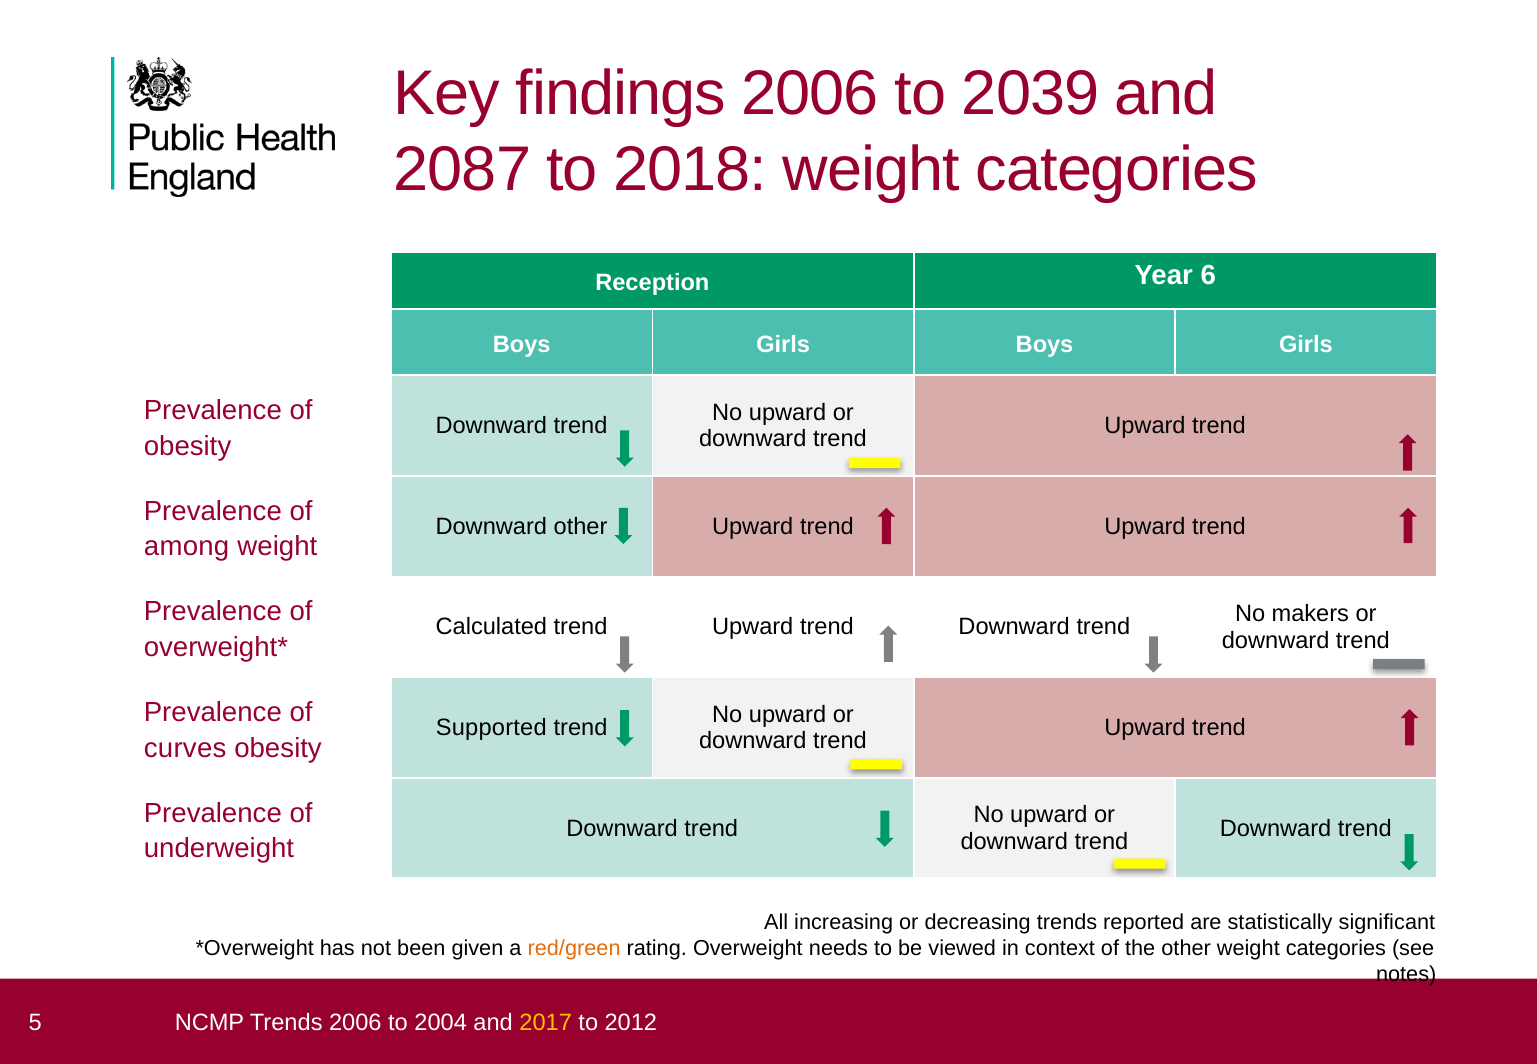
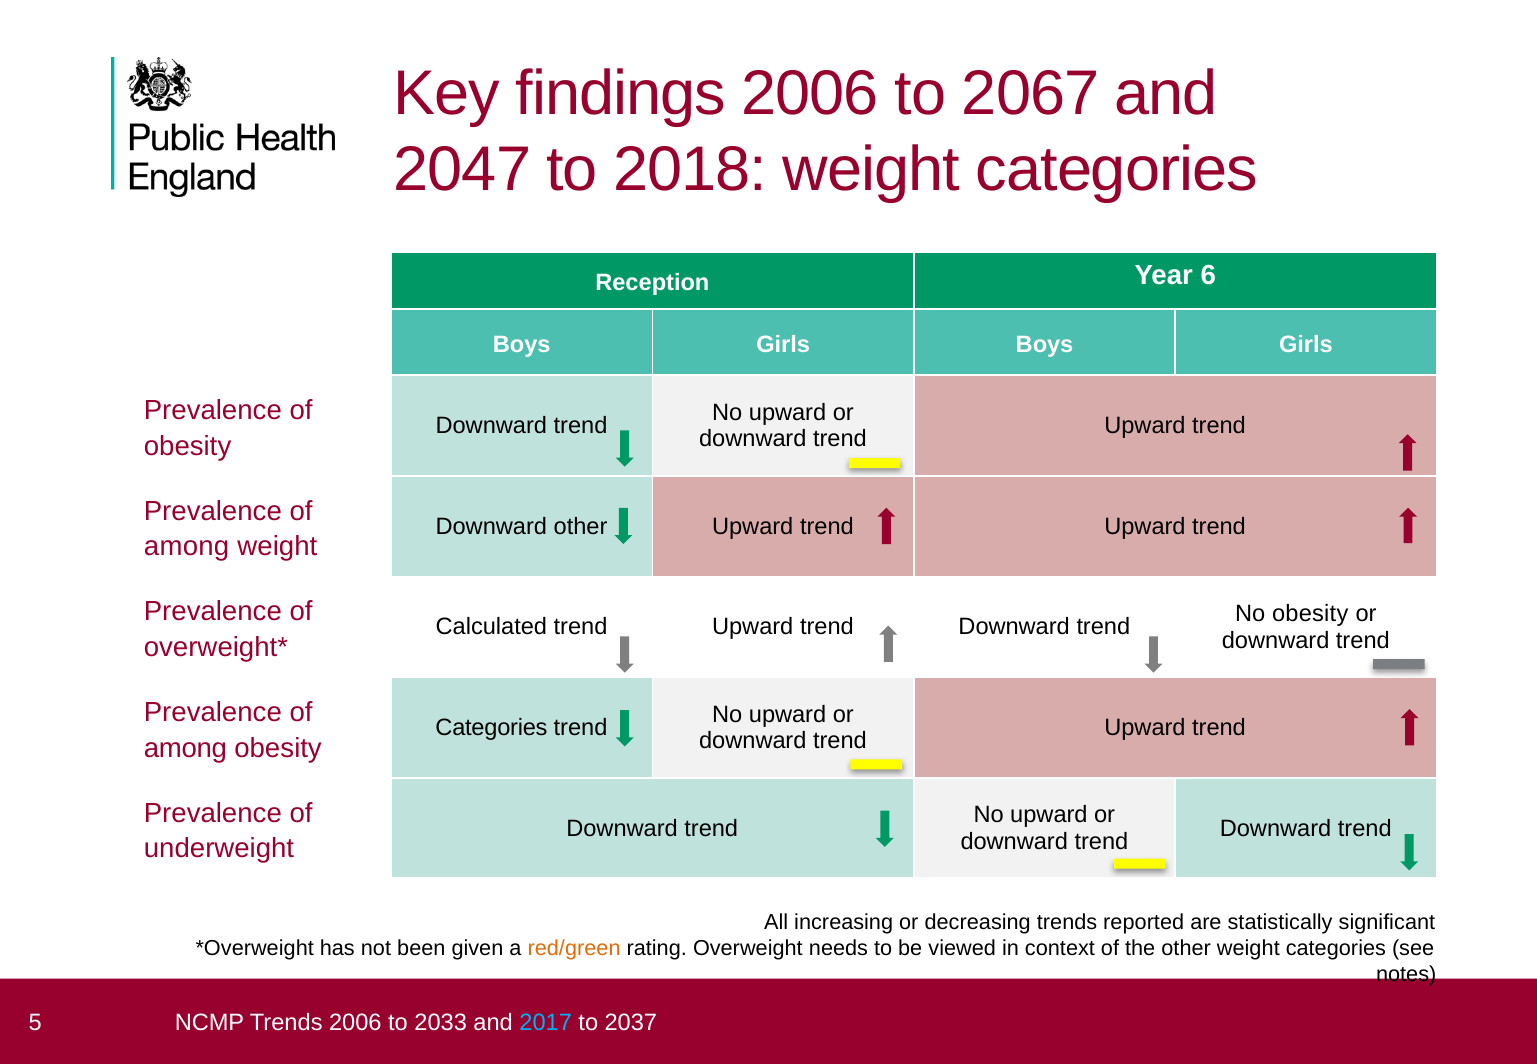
2039: 2039 -> 2067 (1031, 94)
2087: 2087 -> 2047 (462, 170)
No makers: makers -> obesity (1310, 614)
Supported: Supported -> Categories (491, 728)
curves: curves -> among (185, 748)
2004: 2004 -> 2033 (441, 1023)
2017 colour: yellow -> light blue (546, 1023)
2012: 2012 -> 2037 (631, 1023)
